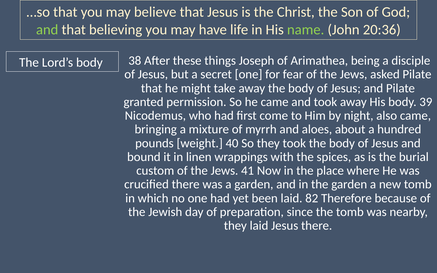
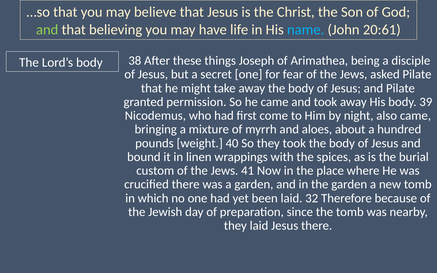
name colour: light green -> light blue (306, 30)
20:36: 20:36 -> 20:61 (382, 30)
82: 82 -> 32 (312, 198)
